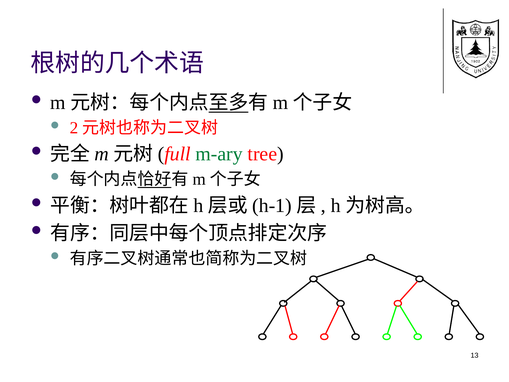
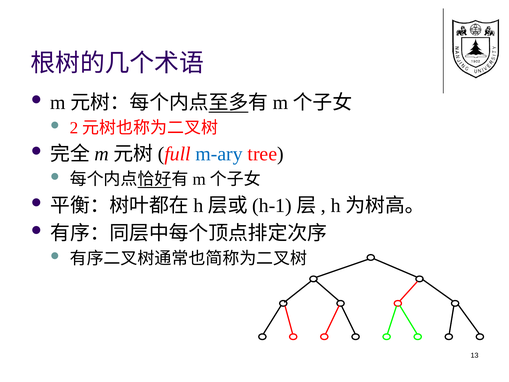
m-ary colour: green -> blue (219, 154)
